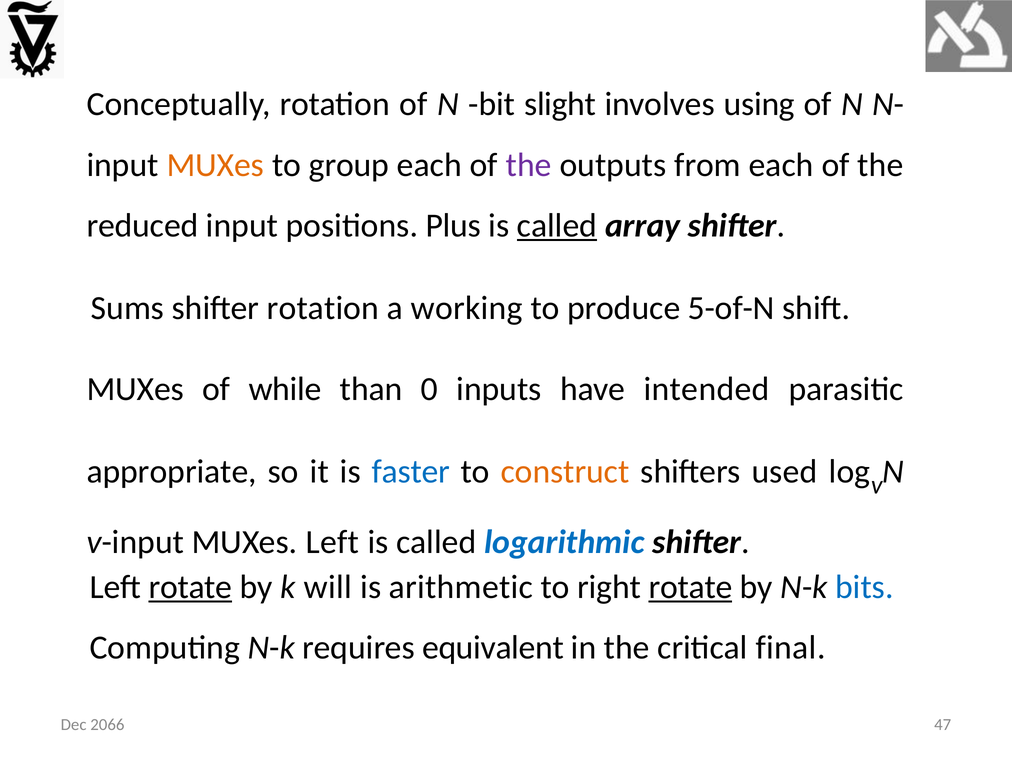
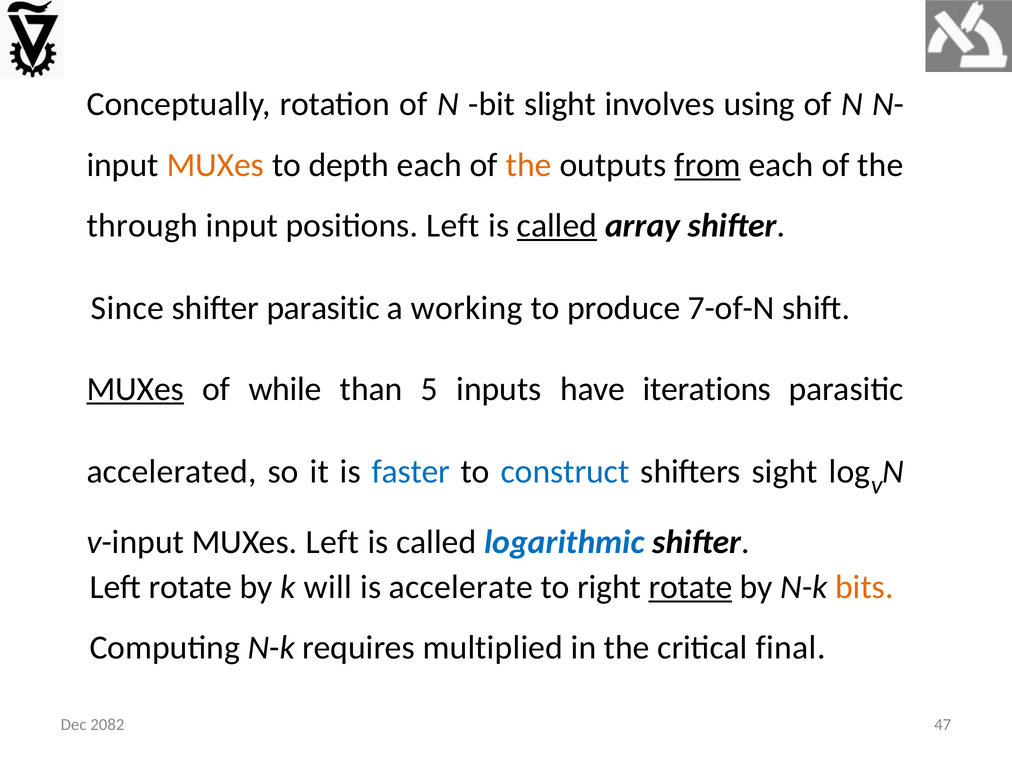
group: group -> depth (349, 165)
the colour: purple -> orange (529, 165)
from underline: none -> present (708, 165)
reduced: reduced -> through (142, 226)
positions Plus: Plus -> Left (453, 226)
Sums: Sums -> Since (127, 308)
shifter rotation: rotation -> parasitic (323, 308)
5-of-N: 5-of-N -> 7-of-N (731, 308)
MUXes underline: none -> present (135, 389)
0: 0 -> 5 (429, 389)
intended: intended -> iterations (707, 389)
appropriate: appropriate -> accelerated (172, 472)
construct colour: orange -> blue (565, 472)
used: used -> sight (785, 472)
rotate underline: present -> none (190, 587)
arithmetic: arithmetic -> accelerate (461, 587)
bits colour: blue -> orange (864, 587)
equivalent: equivalent -> multiplied (493, 648)
2066: 2066 -> 2082 (107, 725)
